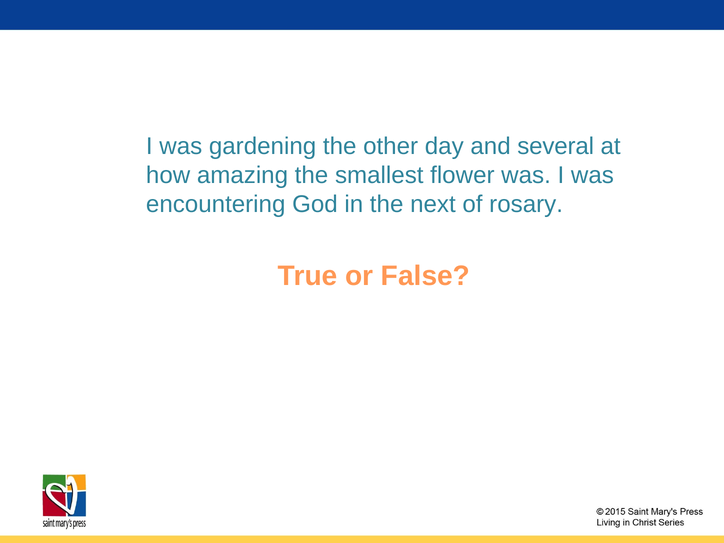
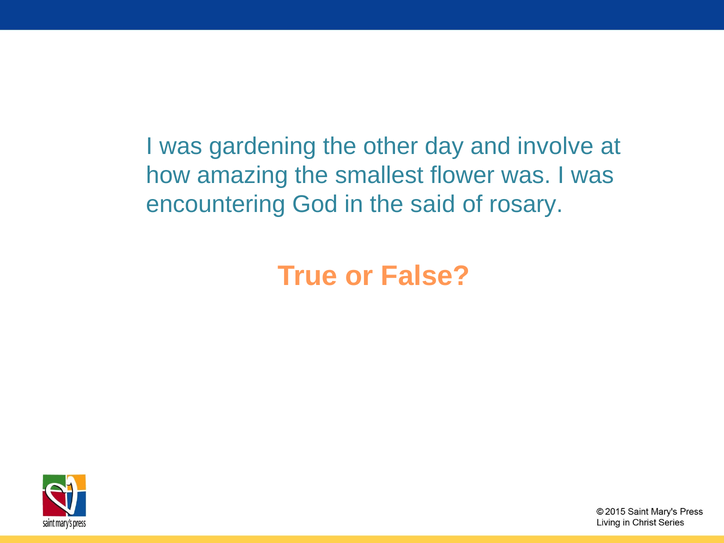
several: several -> involve (555, 146)
next: next -> said (433, 204)
